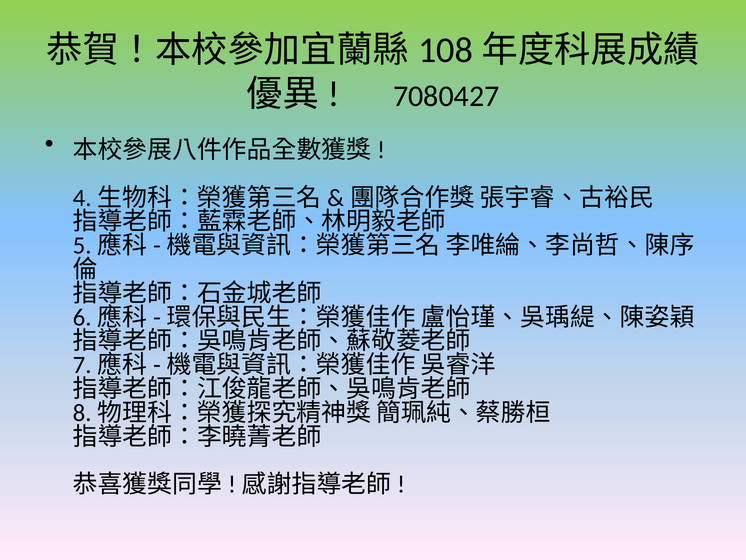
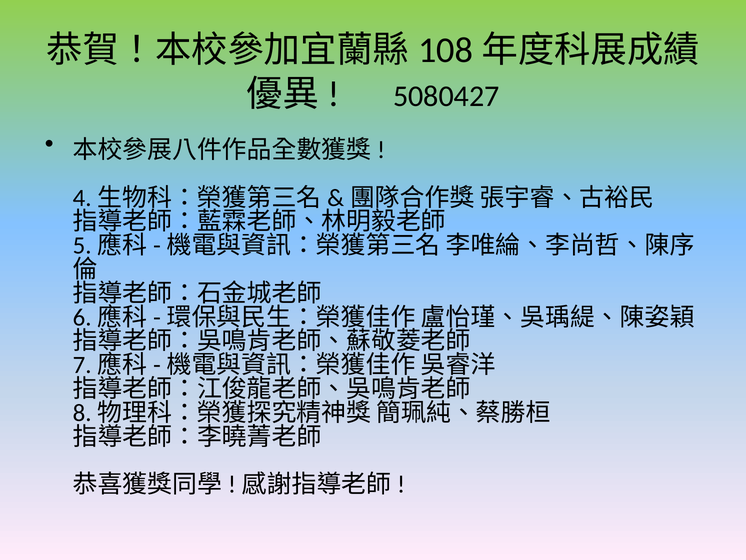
7080427: 7080427 -> 5080427 (446, 96)
